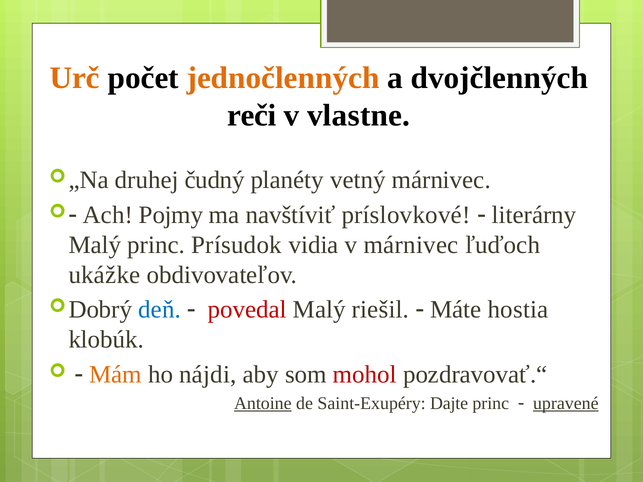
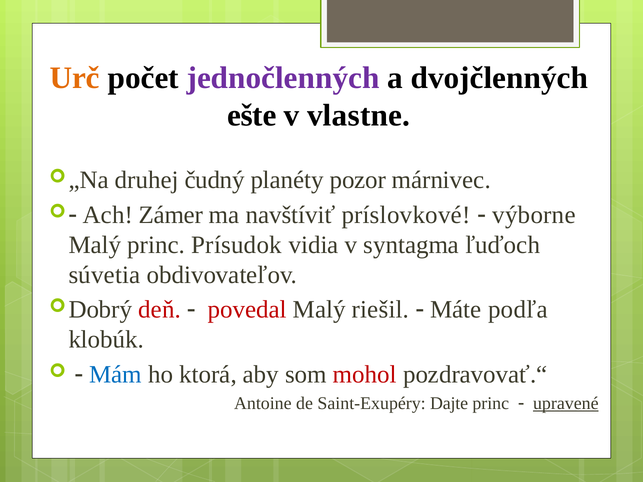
jednočlenných colour: orange -> purple (283, 78)
reči: reči -> ešte (252, 115)
vetný: vetný -> pozor (358, 180)
Pojmy: Pojmy -> Zámer (171, 215)
literárny: literárny -> výborne (534, 215)
v márnivec: márnivec -> syntagma (411, 245)
ukážke: ukážke -> súvetia (104, 275)
deň colour: blue -> red (160, 310)
hostia: hostia -> podľa (518, 310)
Mám colour: orange -> blue (116, 375)
nájdi: nájdi -> ktorá (208, 375)
Antoine underline: present -> none (263, 404)
